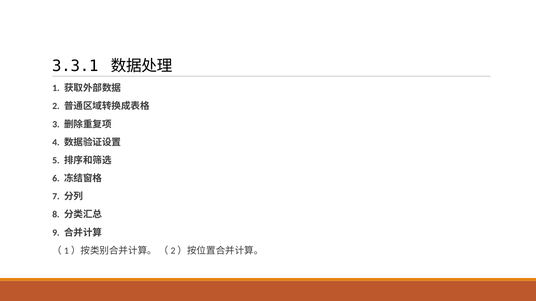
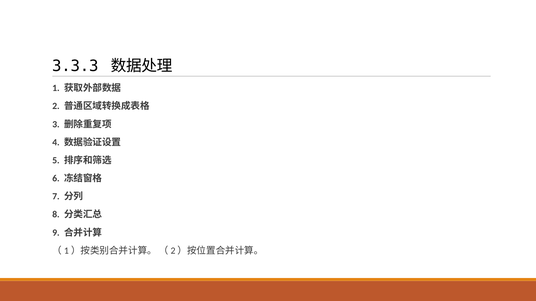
3.3.1: 3.3.1 -> 3.3.3 (75, 66)
